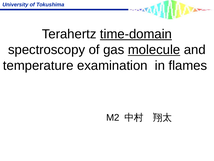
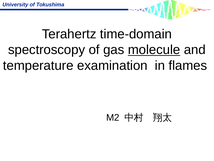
time-domain underline: present -> none (136, 34)
